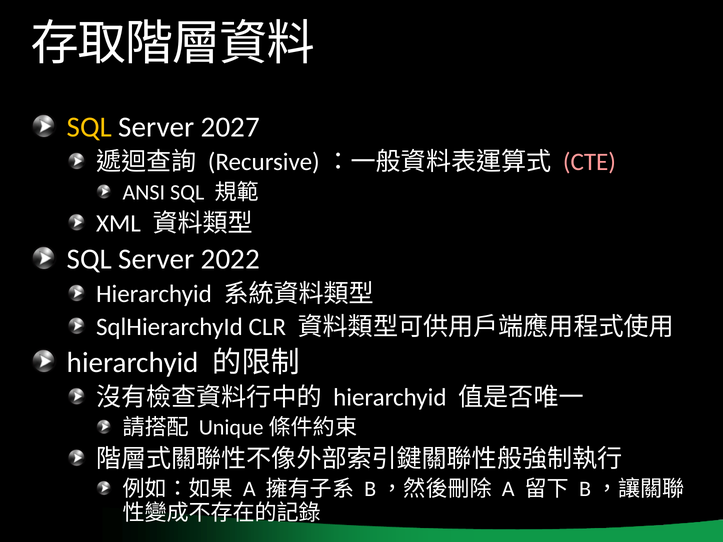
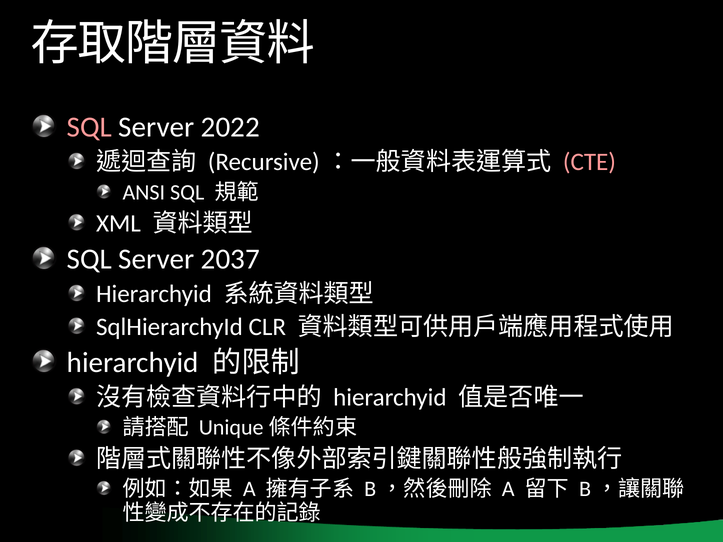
SQL colour: yellow -> pink (89, 127)
2027: 2027 -> 2022 (230, 127)
2022: 2022 -> 2037 (230, 259)
